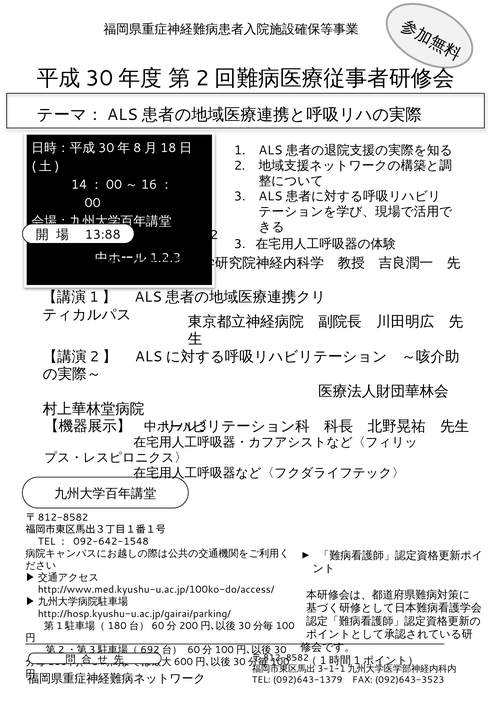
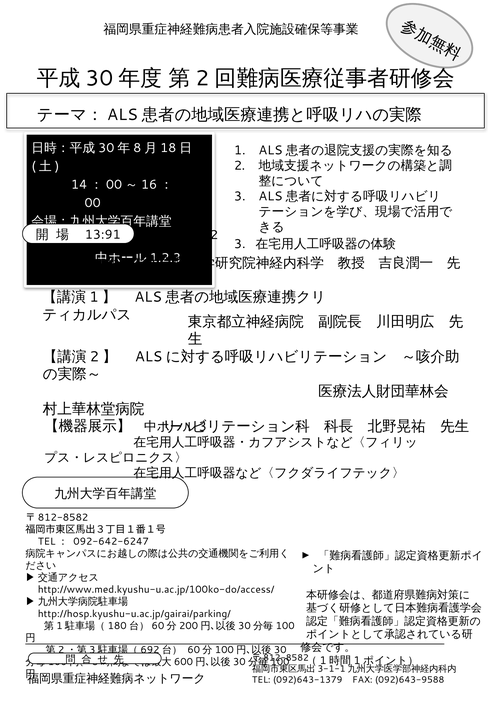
13:88: 13:88 -> 13:91 (103, 234)
092-642-1548: 092-642-1548 -> 092-642-6247 (111, 541)
092)643-3523: 092)643-3523 -> 092)643-9588 (410, 679)
